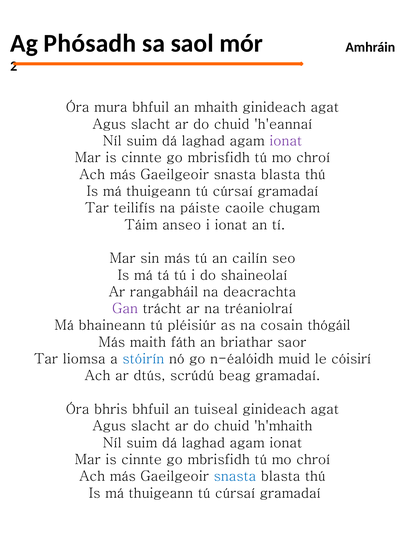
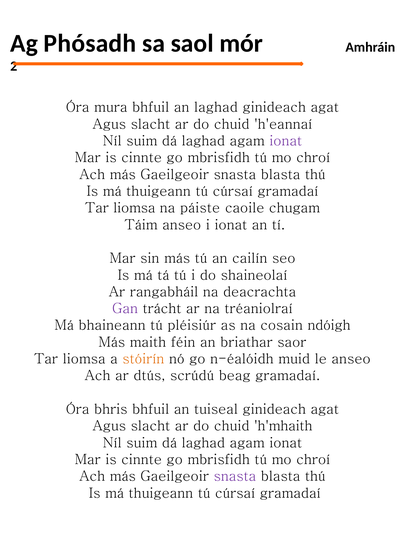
an mhaith: mhaith -> laghad (216, 107)
teilifís: teilifís -> liomsa (134, 208)
thógáil: thógáil -> ndóigh (329, 325)
fáth: fáth -> féin (183, 342)
stóirín colour: blue -> orange (143, 359)
le cóisirí: cóisirí -> anseo (351, 359)
snasta colour: blue -> purple (235, 476)
